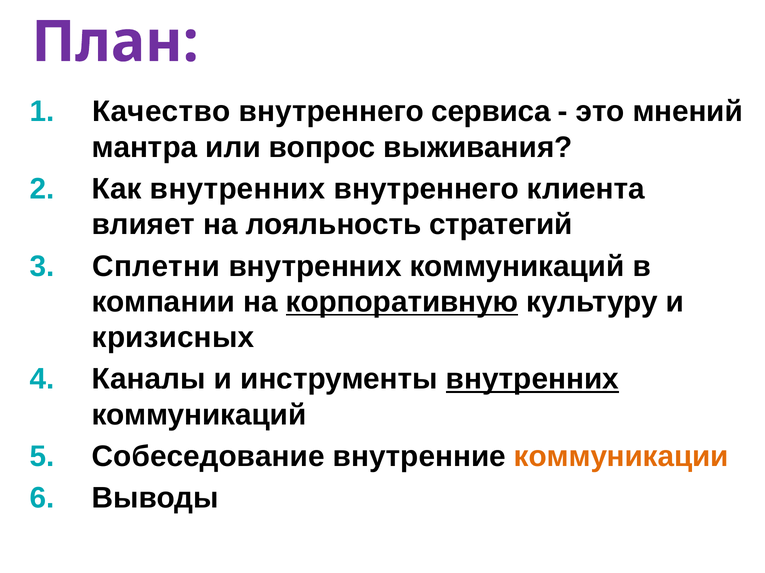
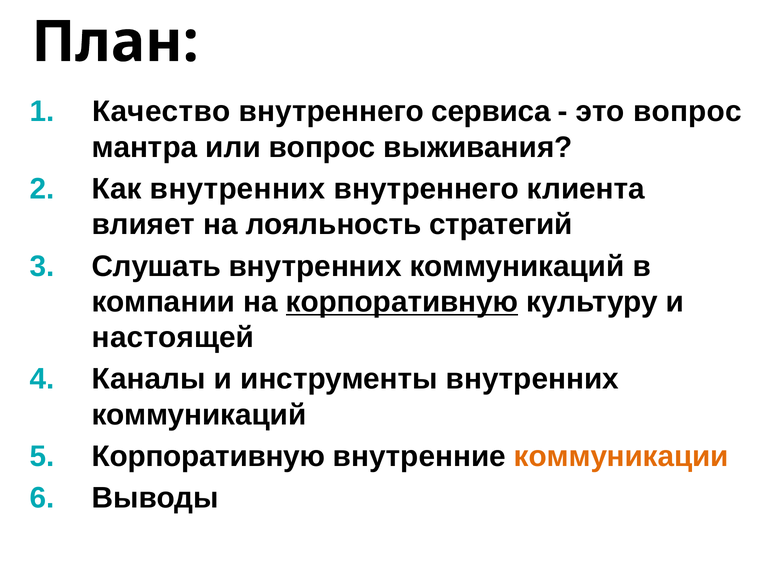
План colour: purple -> black (115, 42)
это мнений: мнений -> вопрос (687, 112)
Сплетни: Сплетни -> Слушать (156, 267)
кризисных: кризисных -> настоящей (173, 338)
внутренних underline: present -> none (532, 380)
Собеседование: Собеседование -> Корпоративную (208, 457)
